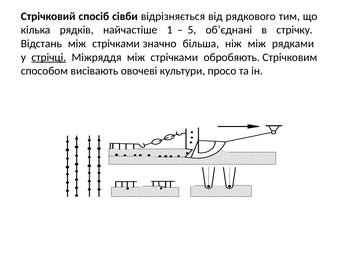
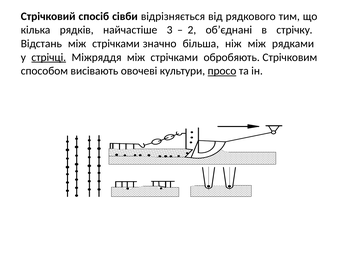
1: 1 -> 3 (170, 30)
5: 5 -> 2 (192, 30)
просо underline: none -> present (222, 71)
